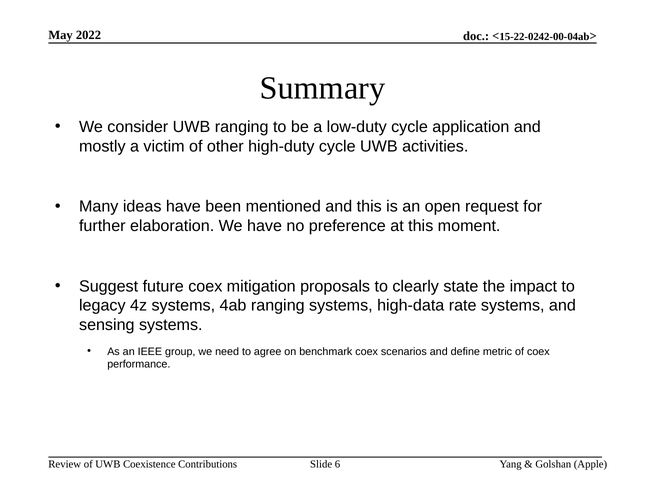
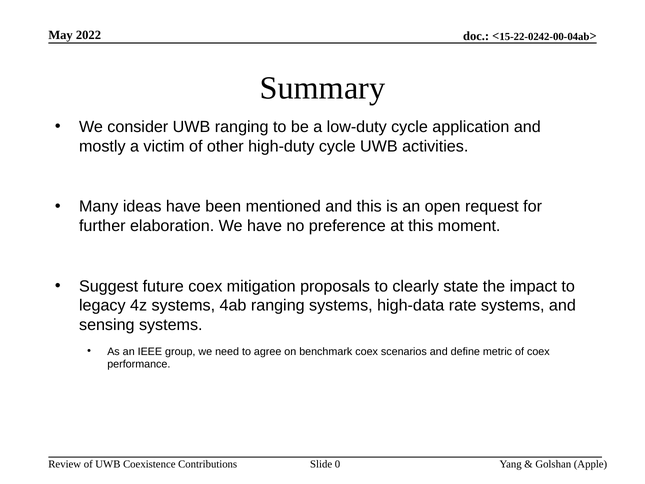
6: 6 -> 0 (338, 464)
